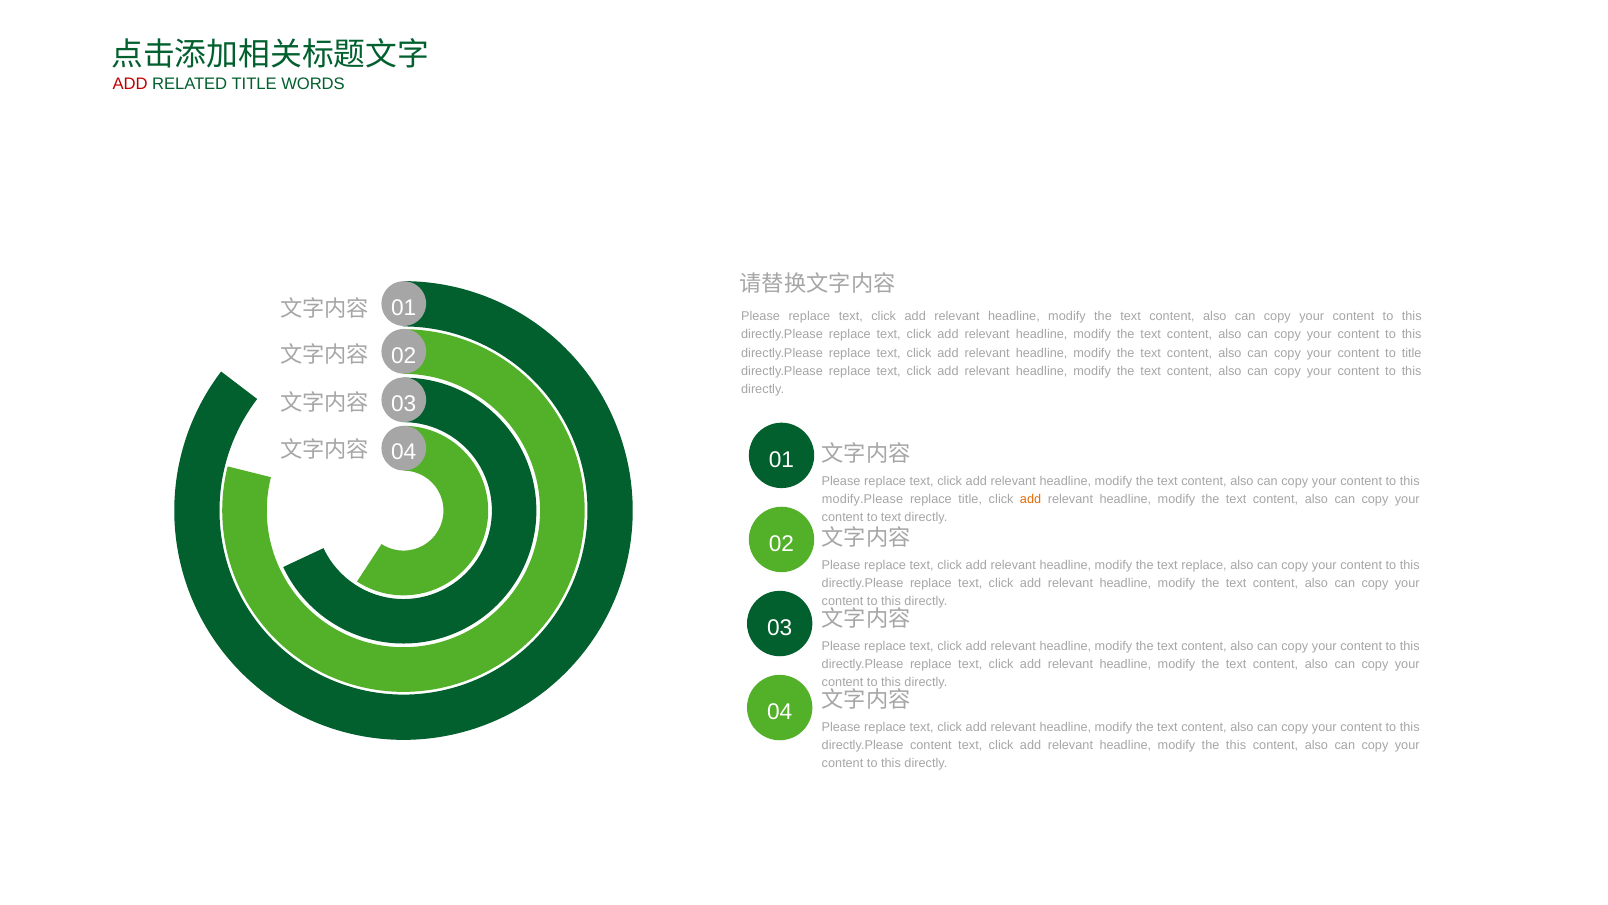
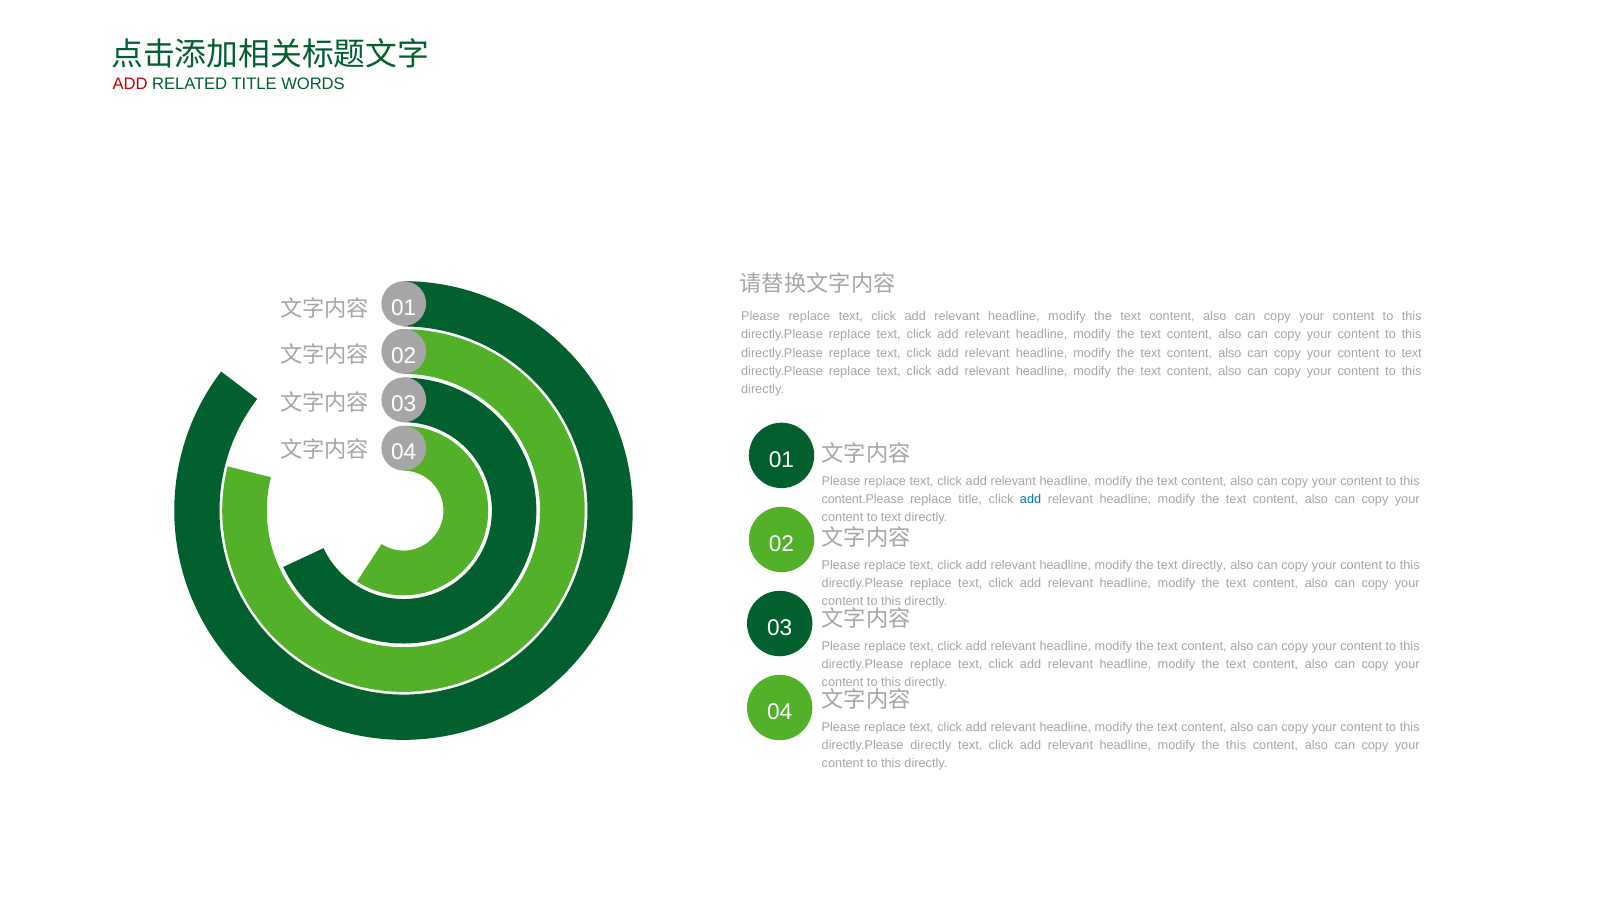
title: title -> text (1412, 353)
modify.Please: modify.Please -> content.Please (863, 499)
add colour: orange -> blue (1031, 499)
the text replace: replace -> directly (1204, 565)
directly.Please content: content -> directly (931, 745)
